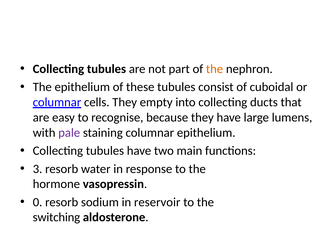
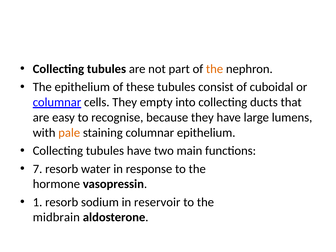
pale colour: purple -> orange (69, 133)
3: 3 -> 7 (38, 169)
0: 0 -> 1 (38, 202)
switching: switching -> midbrain (56, 217)
